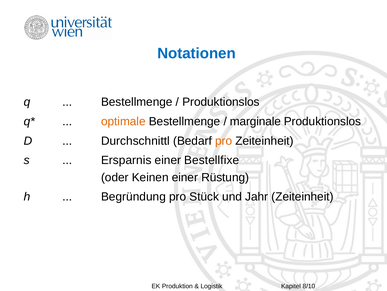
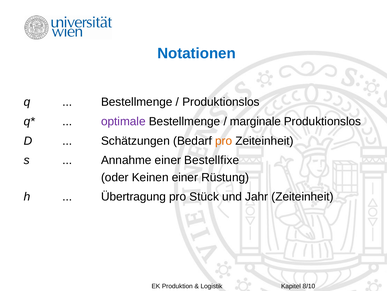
optimale colour: orange -> purple (123, 121)
Durchschnittl: Durchschnittl -> Schätzungen (135, 141)
Ersparnis: Ersparnis -> Annahme (126, 160)
Begründung: Begründung -> Übertragung (134, 196)
